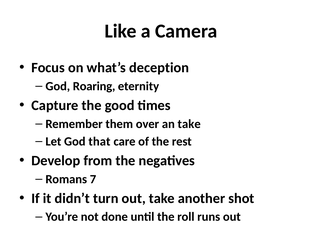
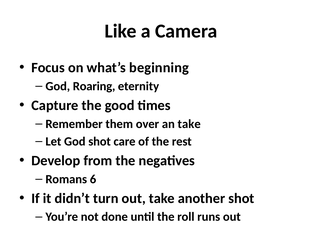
deception: deception -> beginning (159, 68)
God that: that -> shot (100, 141)
7: 7 -> 6 (93, 179)
